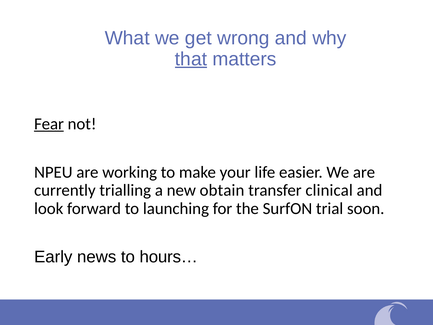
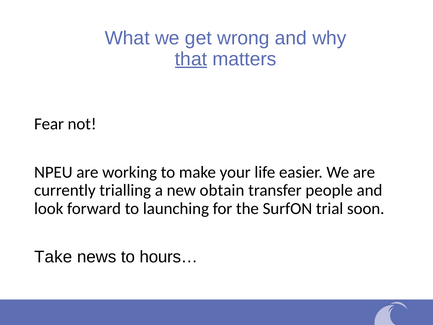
Fear underline: present -> none (49, 124)
clinical: clinical -> people (329, 190)
Early: Early -> Take (53, 257)
